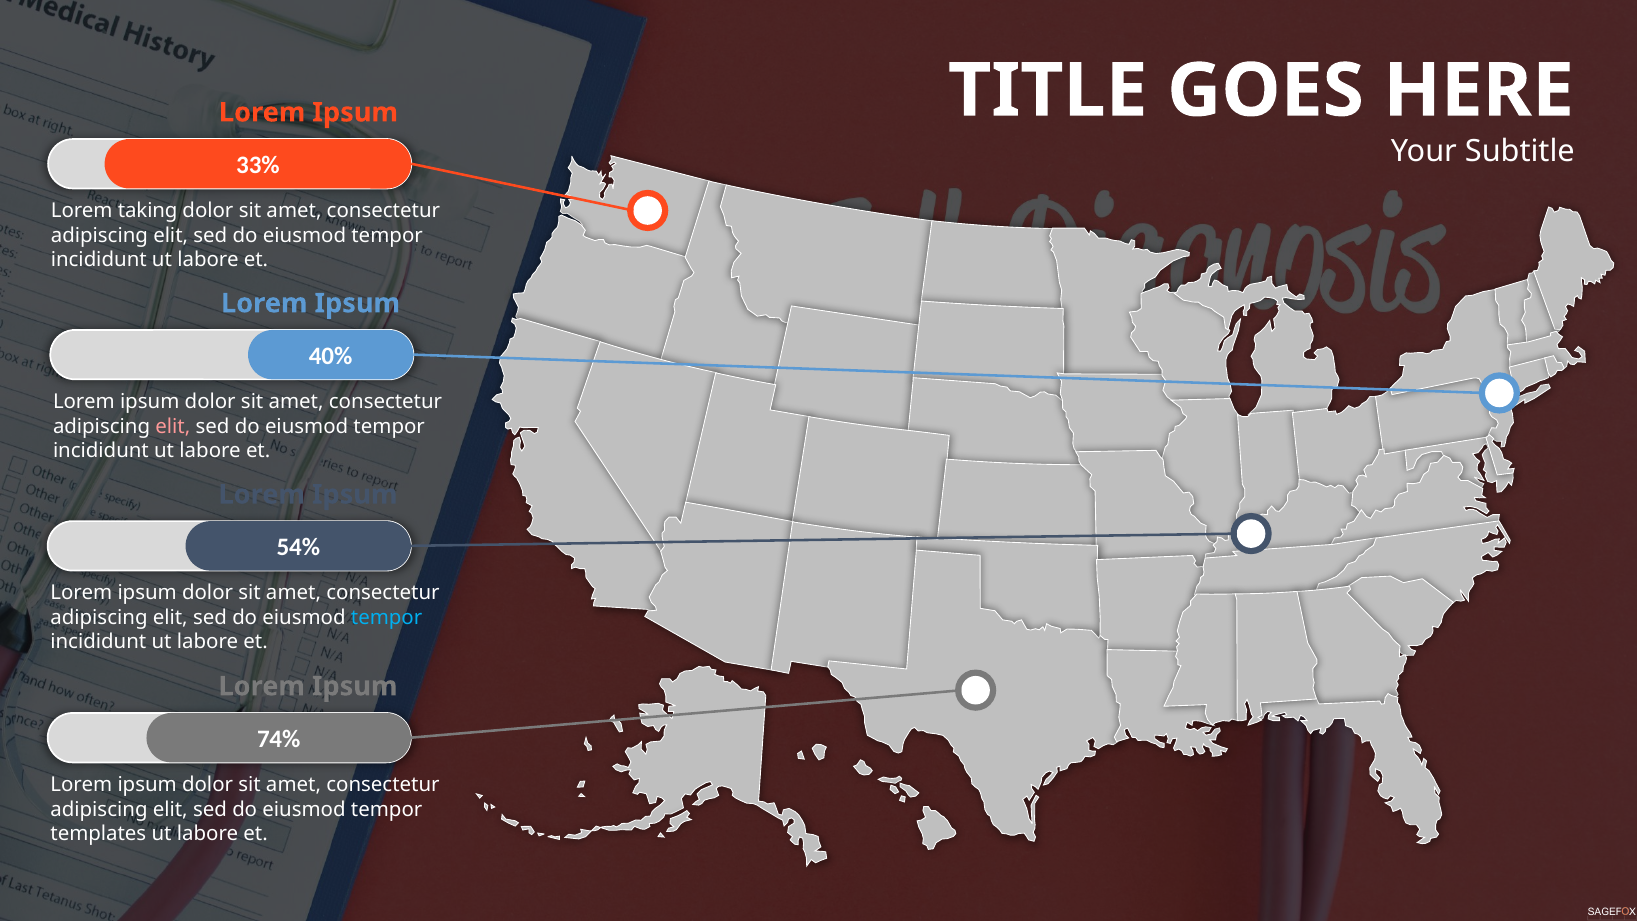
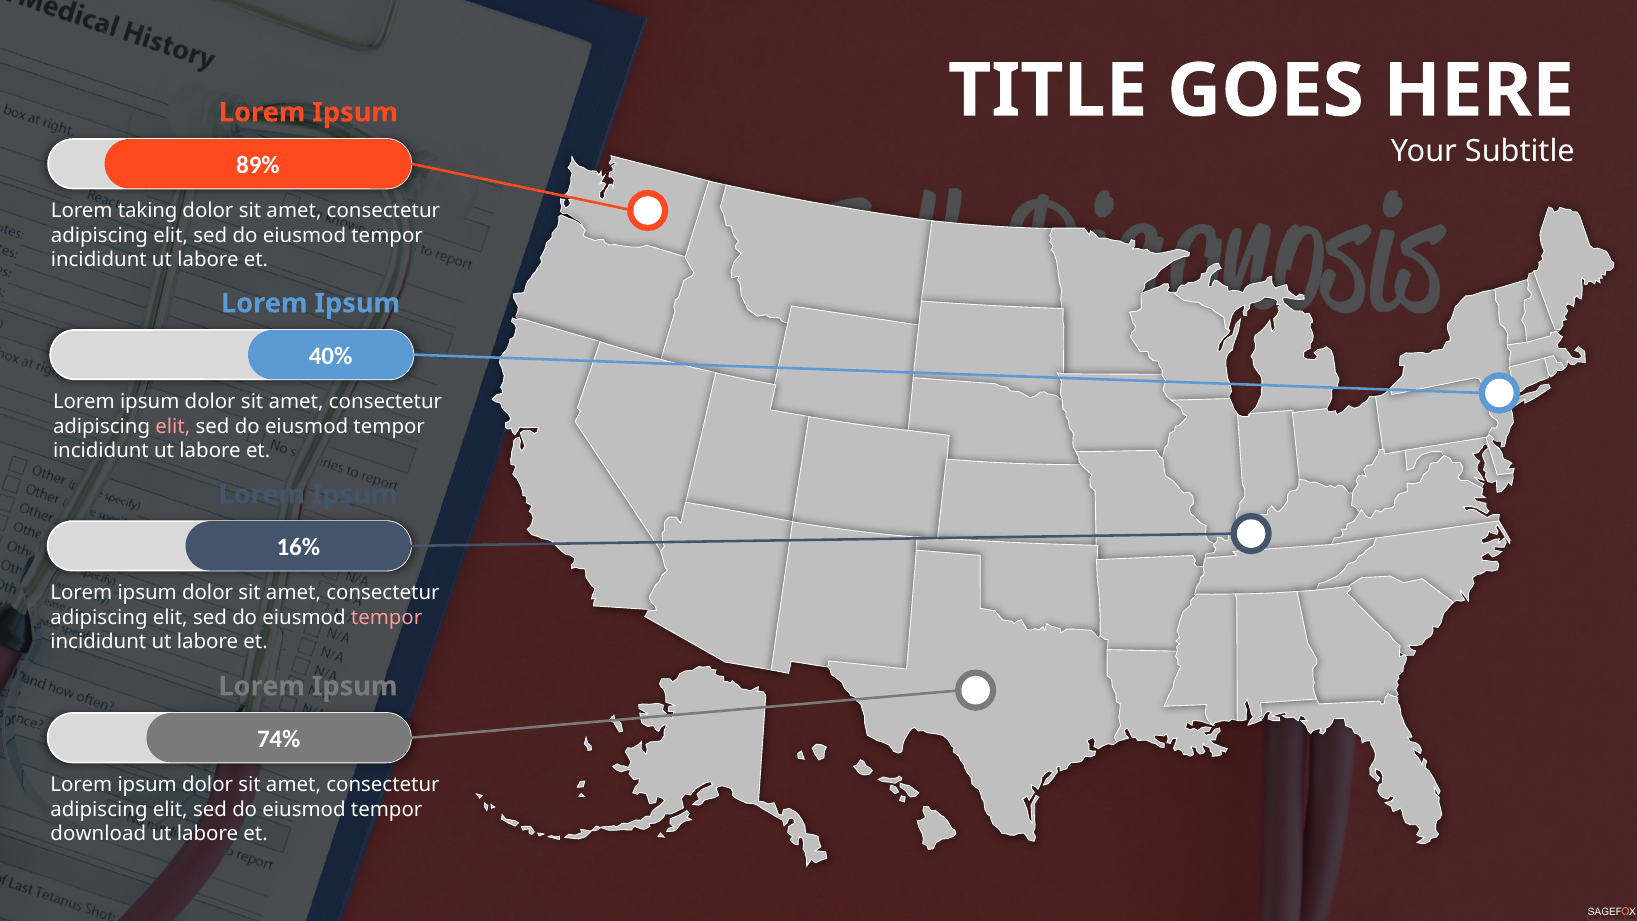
33%: 33% -> 89% (258, 165)
54%: 54% -> 16% (298, 547)
tempor colour: light blue -> pink (387, 617)
templates: templates -> download (98, 834)
